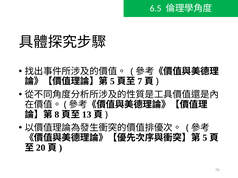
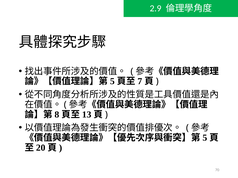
6.5: 6.5 -> 2.9 (156, 8)
